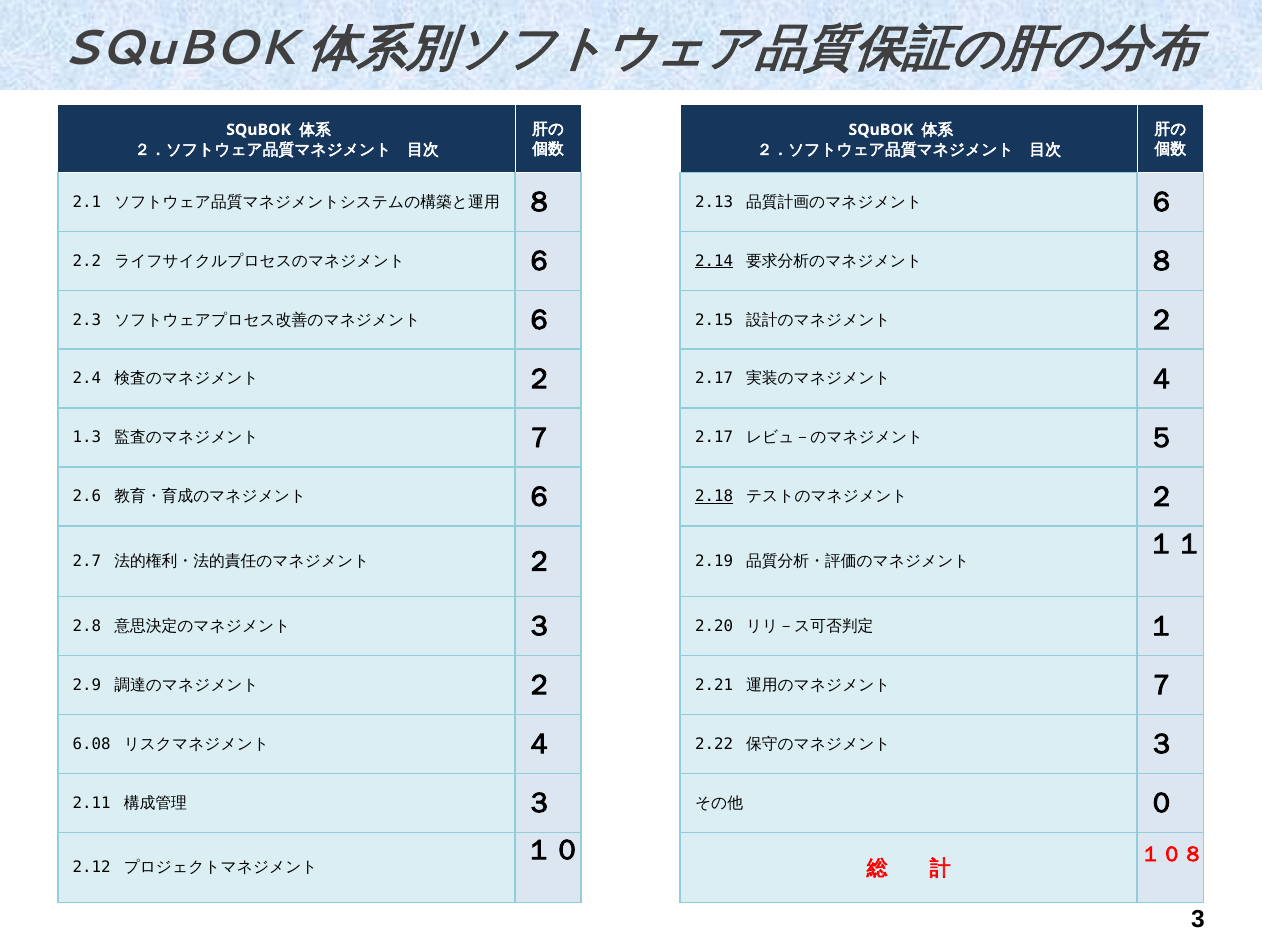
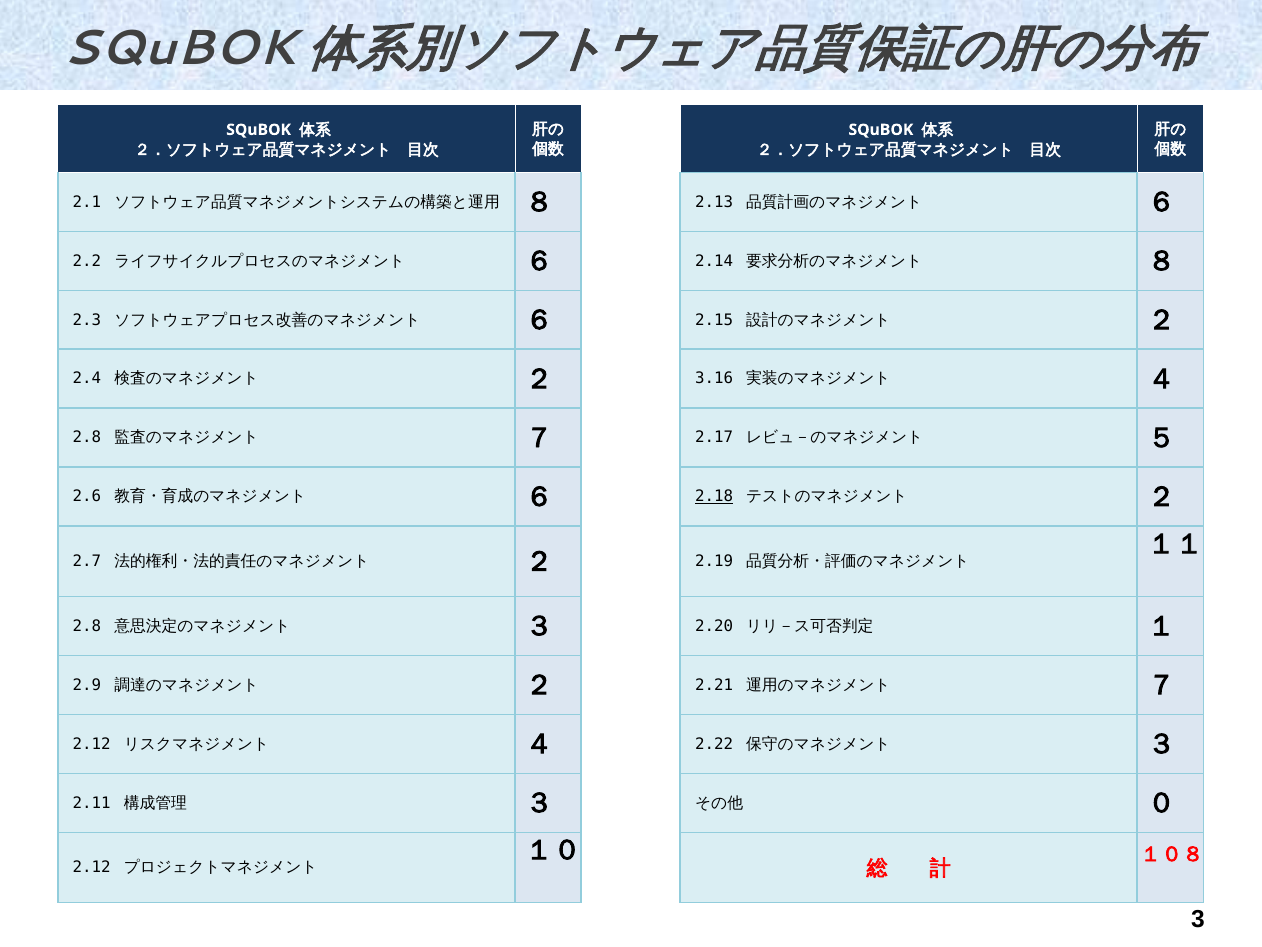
2.14 underline: present -> none (714, 261)
２ 2.17: 2.17 -> 3.16 (714, 379)
1.3: 1.3 -> 2.8 (87, 437)
6.08: 6.08 -> 2.12 (92, 743)
